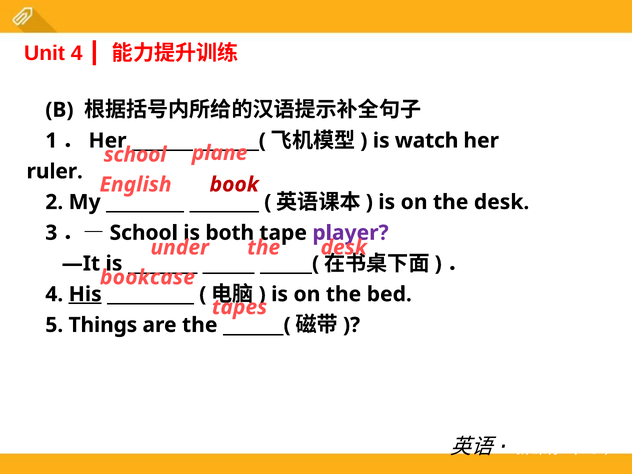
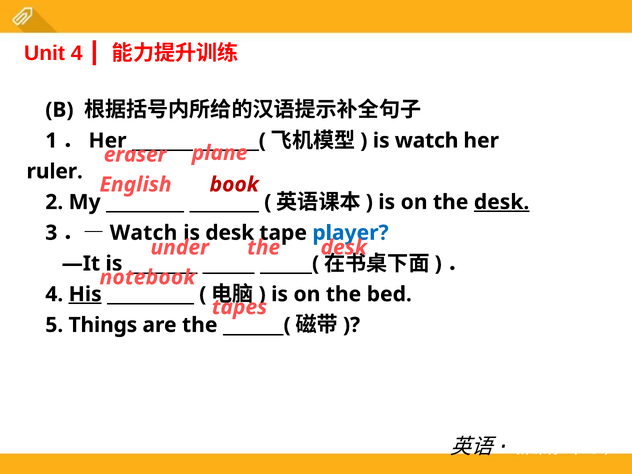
school: school -> eraser (135, 155)
desk underline: none -> present (502, 202)
School: School -> Watch (144, 233)
is both: both -> desk (230, 233)
player colour: purple -> blue (351, 233)
bookcase: bookcase -> notebook (147, 277)
